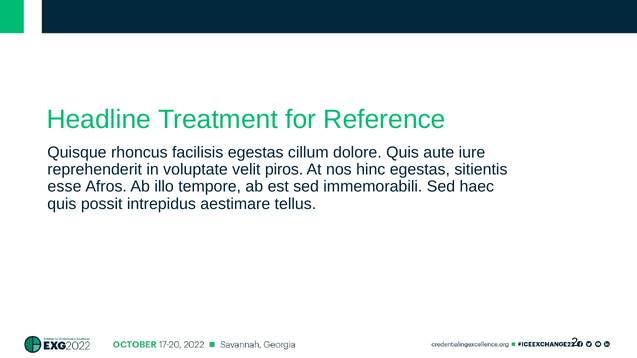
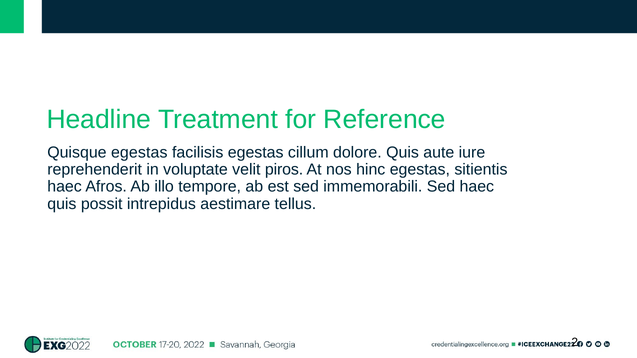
Quisque rhoncus: rhoncus -> egestas (139, 152)
esse: esse -> haec (65, 187)
